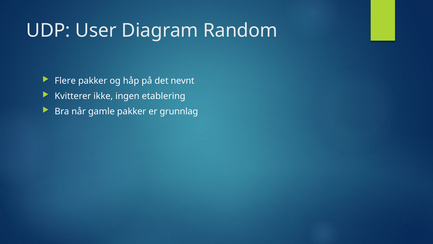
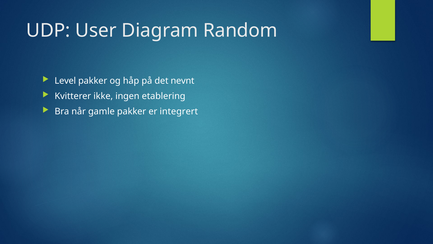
Flere: Flere -> Level (65, 81)
grunnlag: grunnlag -> integrert (179, 111)
